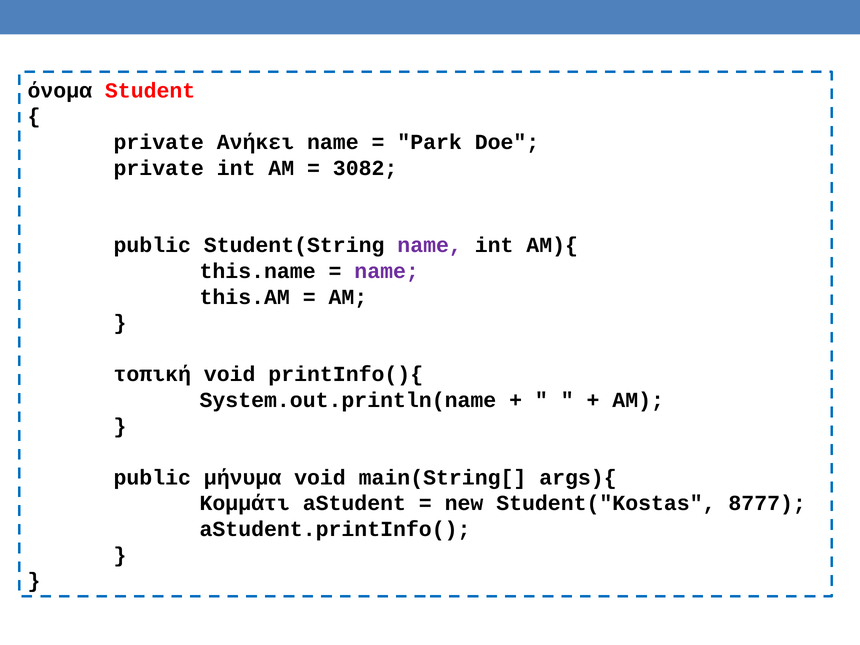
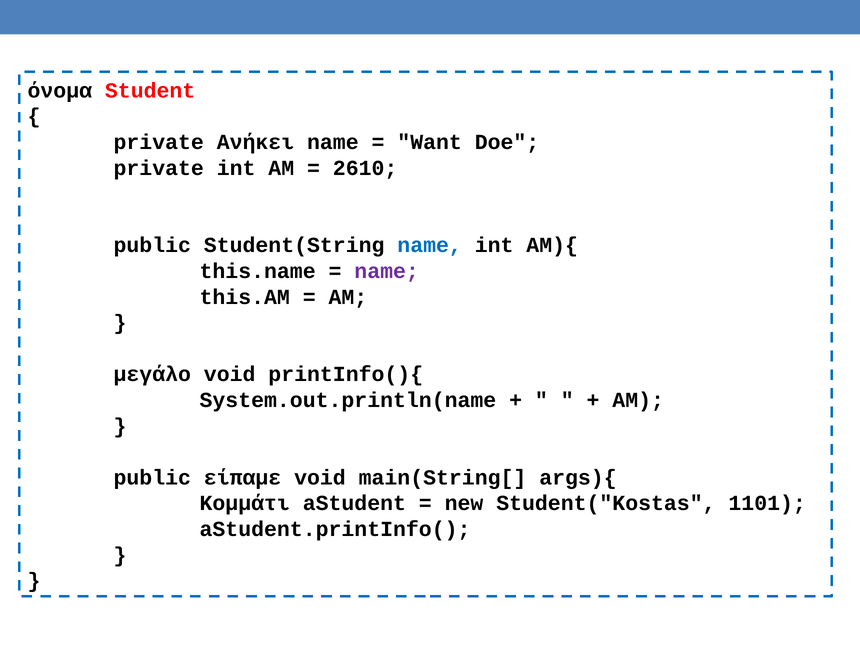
Park: Park -> Want (430, 142)
3082: 3082 -> 2610 (365, 168)
name colour: purple -> blue (430, 245)
τοπική: τοπική -> μεγάλο (152, 374)
μήνυμα: μήνυμα -> είπαμε (243, 478)
8777: 8777 -> 1101 (767, 503)
